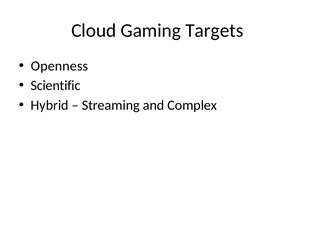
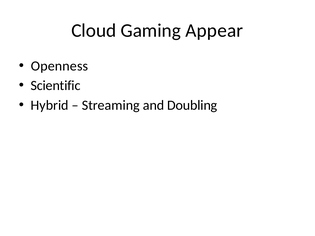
Targets: Targets -> Appear (214, 30)
Complex: Complex -> Doubling (192, 105)
